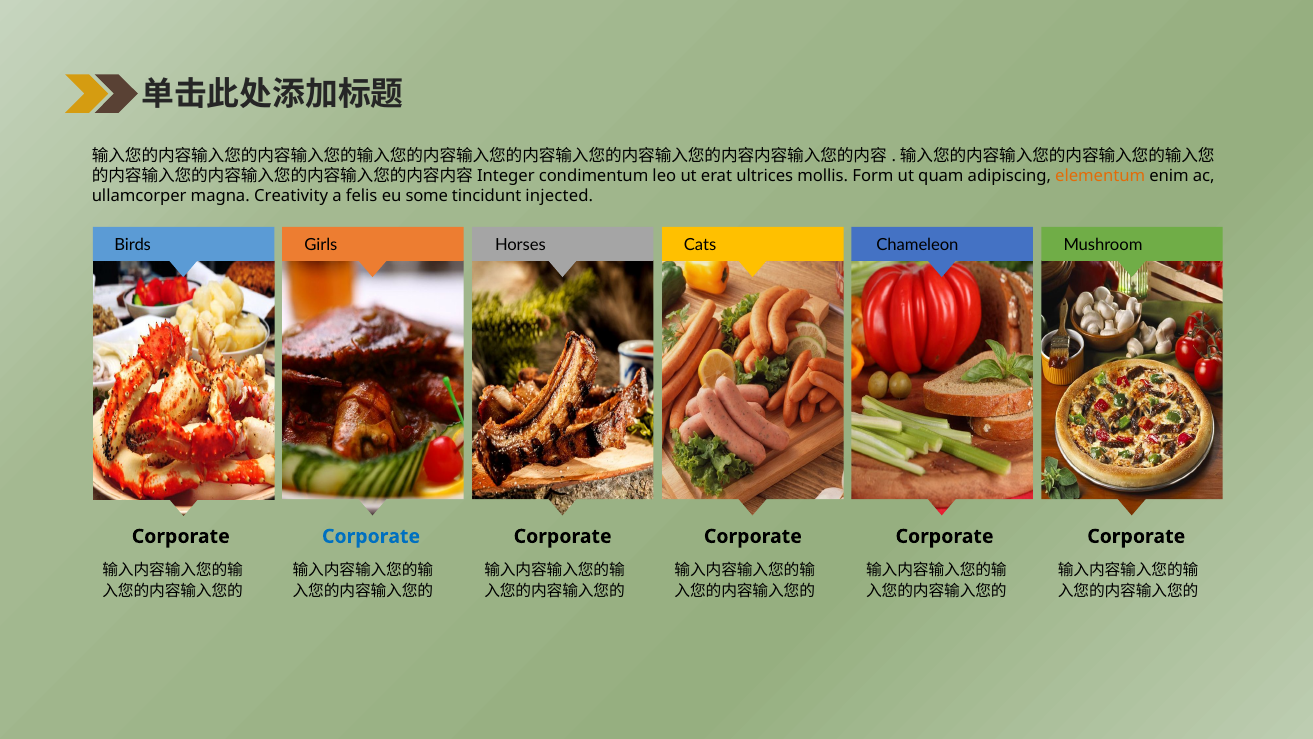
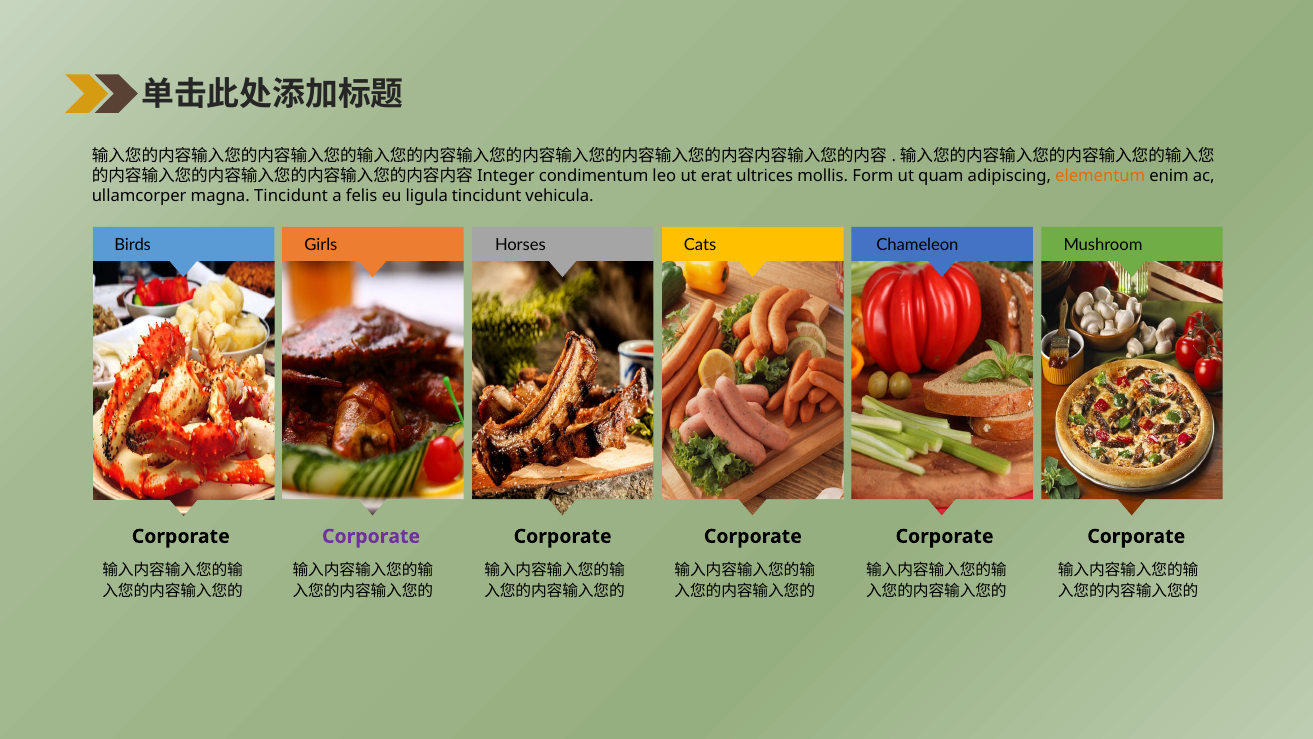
magna Creativity: Creativity -> Tincidunt (291, 195)
some: some -> ligula (427, 195)
injected: injected -> vehicula (559, 195)
Corporate colour: blue -> purple (371, 536)
